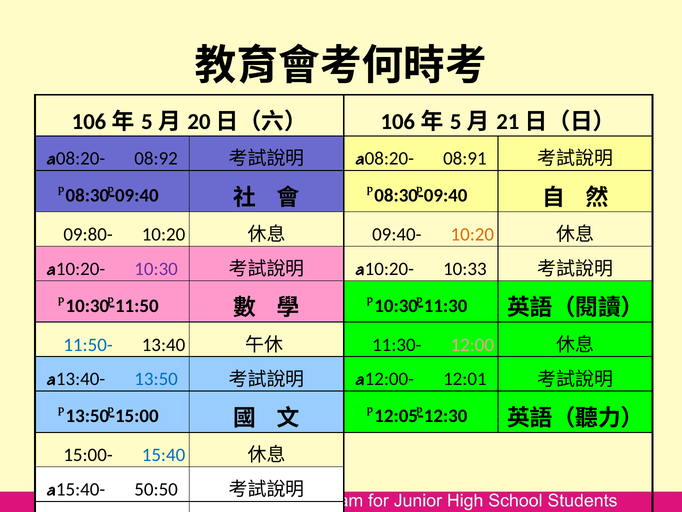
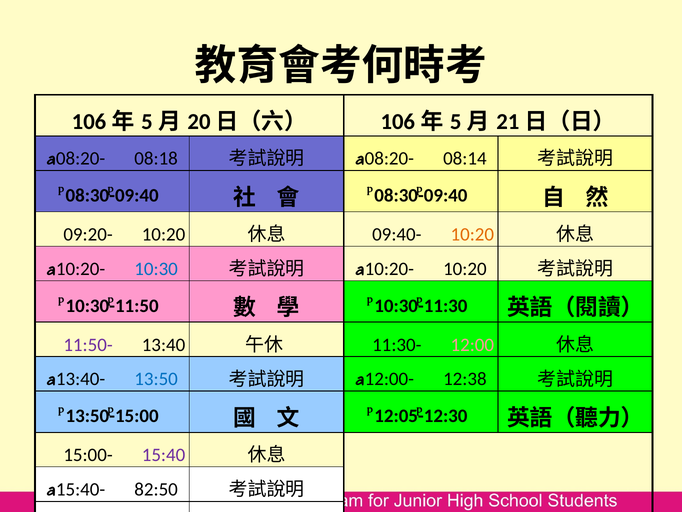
08:92: 08:92 -> 08:18 (156, 159)
08:91: 08:91 -> 08:14 (465, 159)
09:80-: 09:80- -> 09:20- (88, 234)
10:30 colour: purple -> blue (156, 269)
10:33: 10:33 -> 10:20 (465, 269)
11:50- colour: blue -> purple (88, 344)
12:01: 12:01 -> 12:38 (465, 379)
15:40 colour: blue -> purple (164, 455)
50:50: 50:50 -> 82:50 (156, 489)
